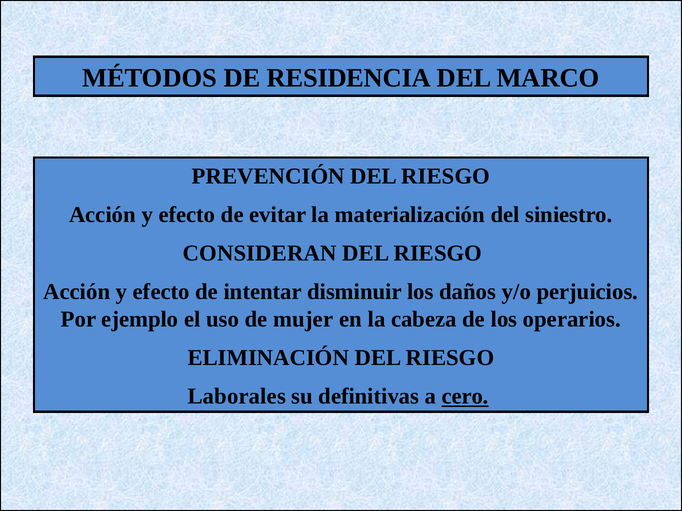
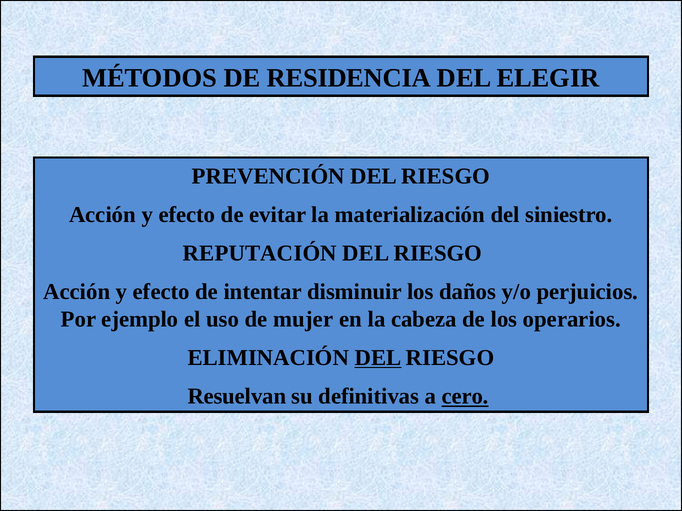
MARCO: MARCO -> ELEGIR (548, 78)
CONSIDERAN: CONSIDERAN -> REPUTACIÓN (260, 254)
DEL underline: none -> present (378, 358)
Laborales: Laborales -> Resuelvan (237, 397)
